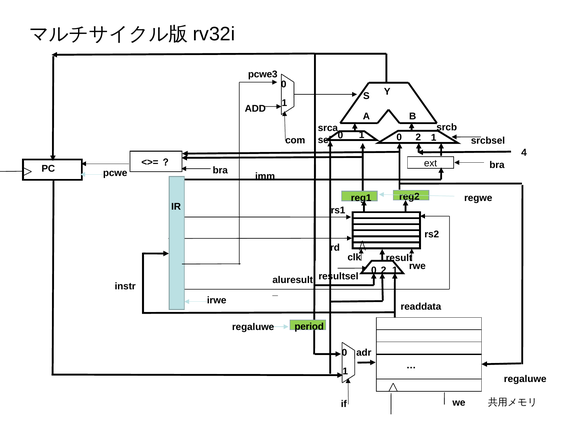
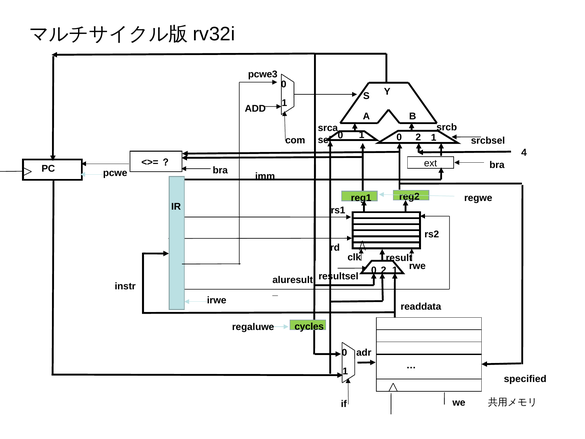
period: period -> cycles (309, 326)
regaluwe: regaluwe -> specified (525, 379)
